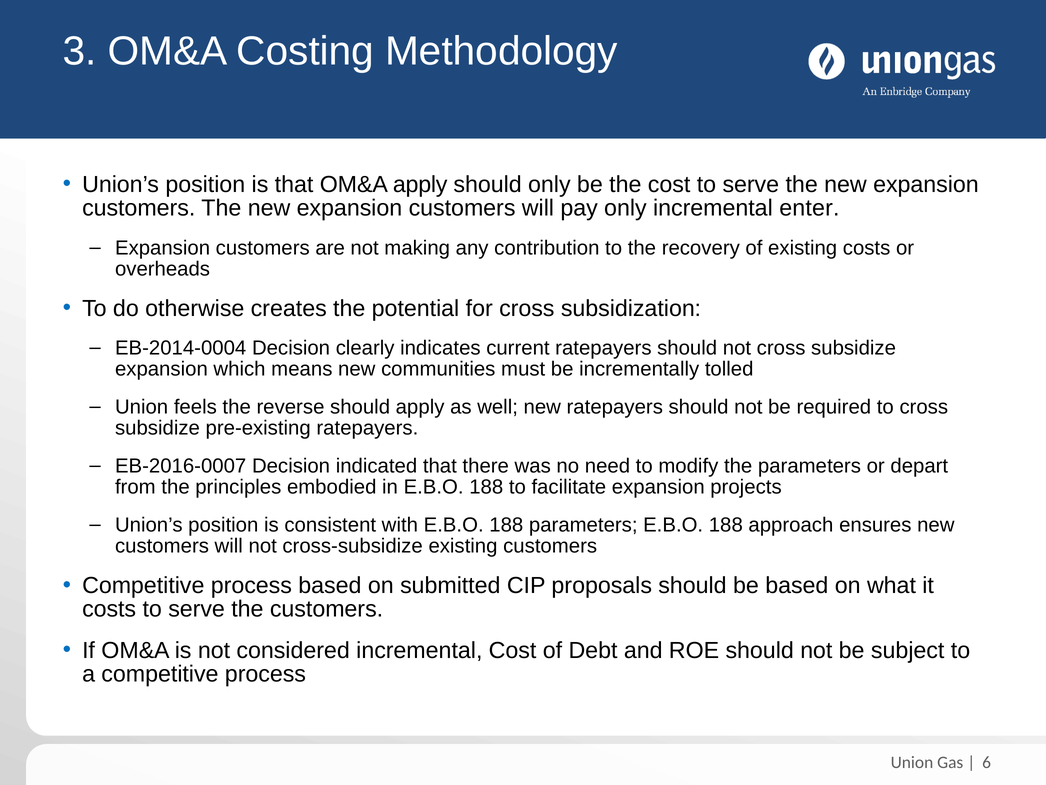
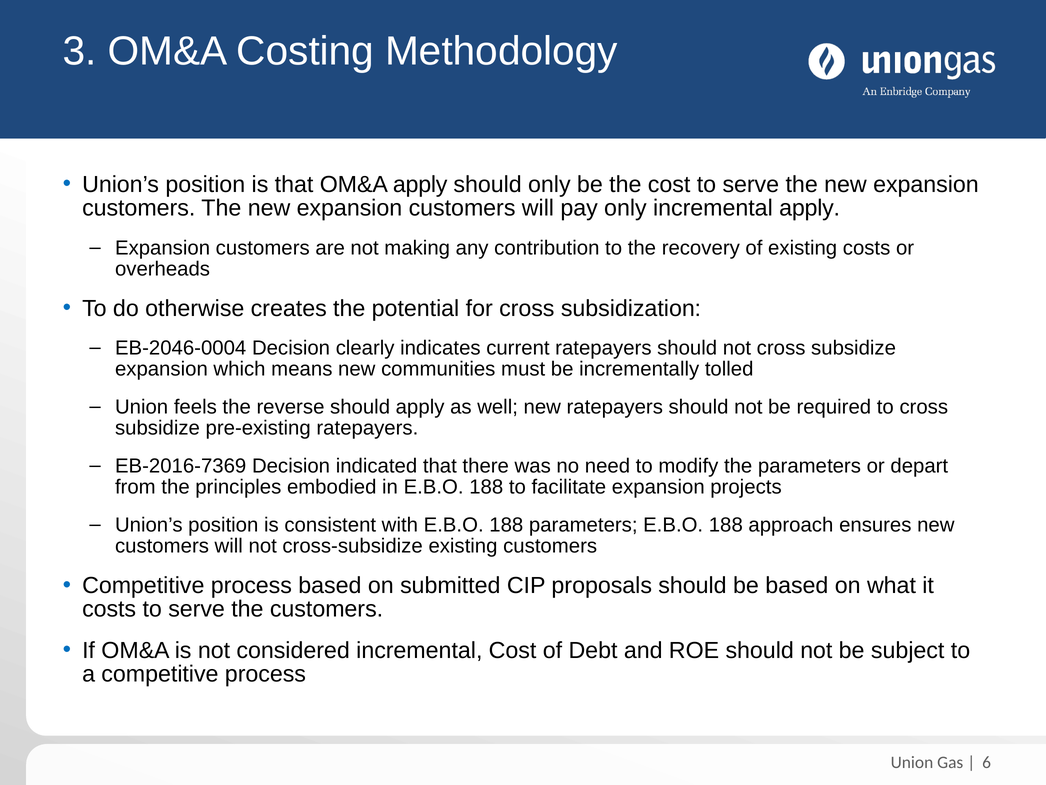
incremental enter: enter -> apply (810, 208)
EB-2014-0004: EB-2014-0004 -> EB-2046-0004 (181, 348)
EB-2016-0007: EB-2016-0007 -> EB-2016-7369 (181, 466)
